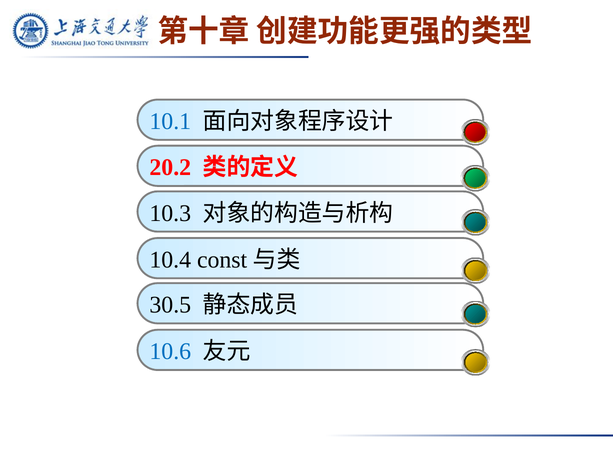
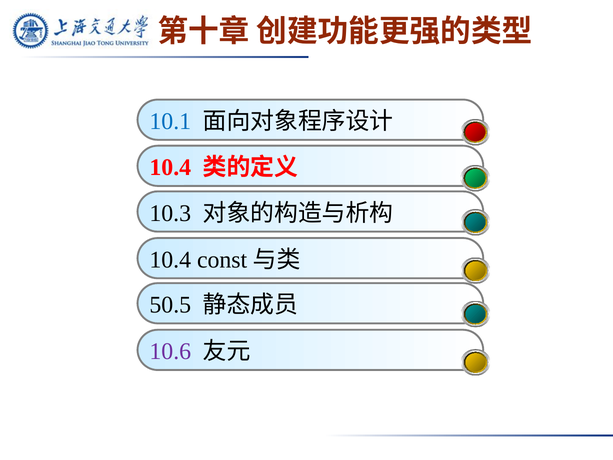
20.2: 20.2 -> 10.4 (170, 167)
30.5: 30.5 -> 50.5 (170, 305)
10.6 colour: blue -> purple (170, 351)
